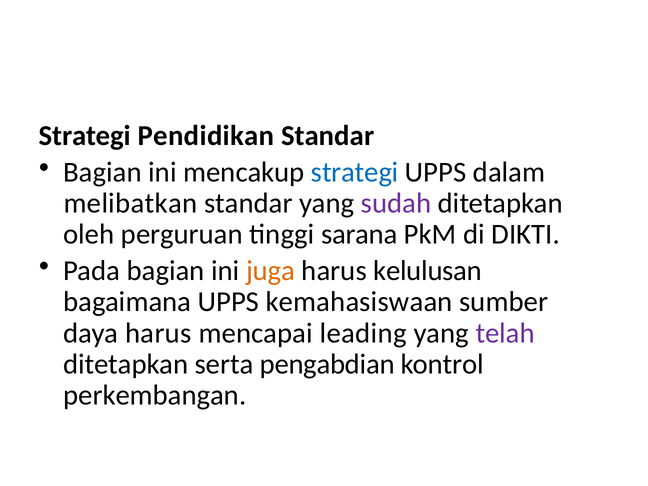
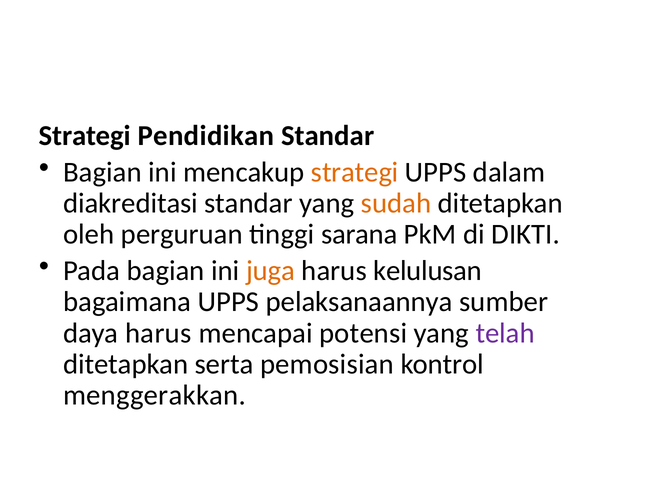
strategi colour: blue -> orange (355, 172)
melibatkan: melibatkan -> diakreditasi (131, 203)
sudah colour: purple -> orange (396, 203)
kemahasiswaan: kemahasiswaan -> pelaksanaannya (359, 302)
leading: leading -> potensi (363, 333)
pengabdian: pengabdian -> pemosisian (327, 364)
perkembangan: perkembangan -> menggerakkan (155, 395)
